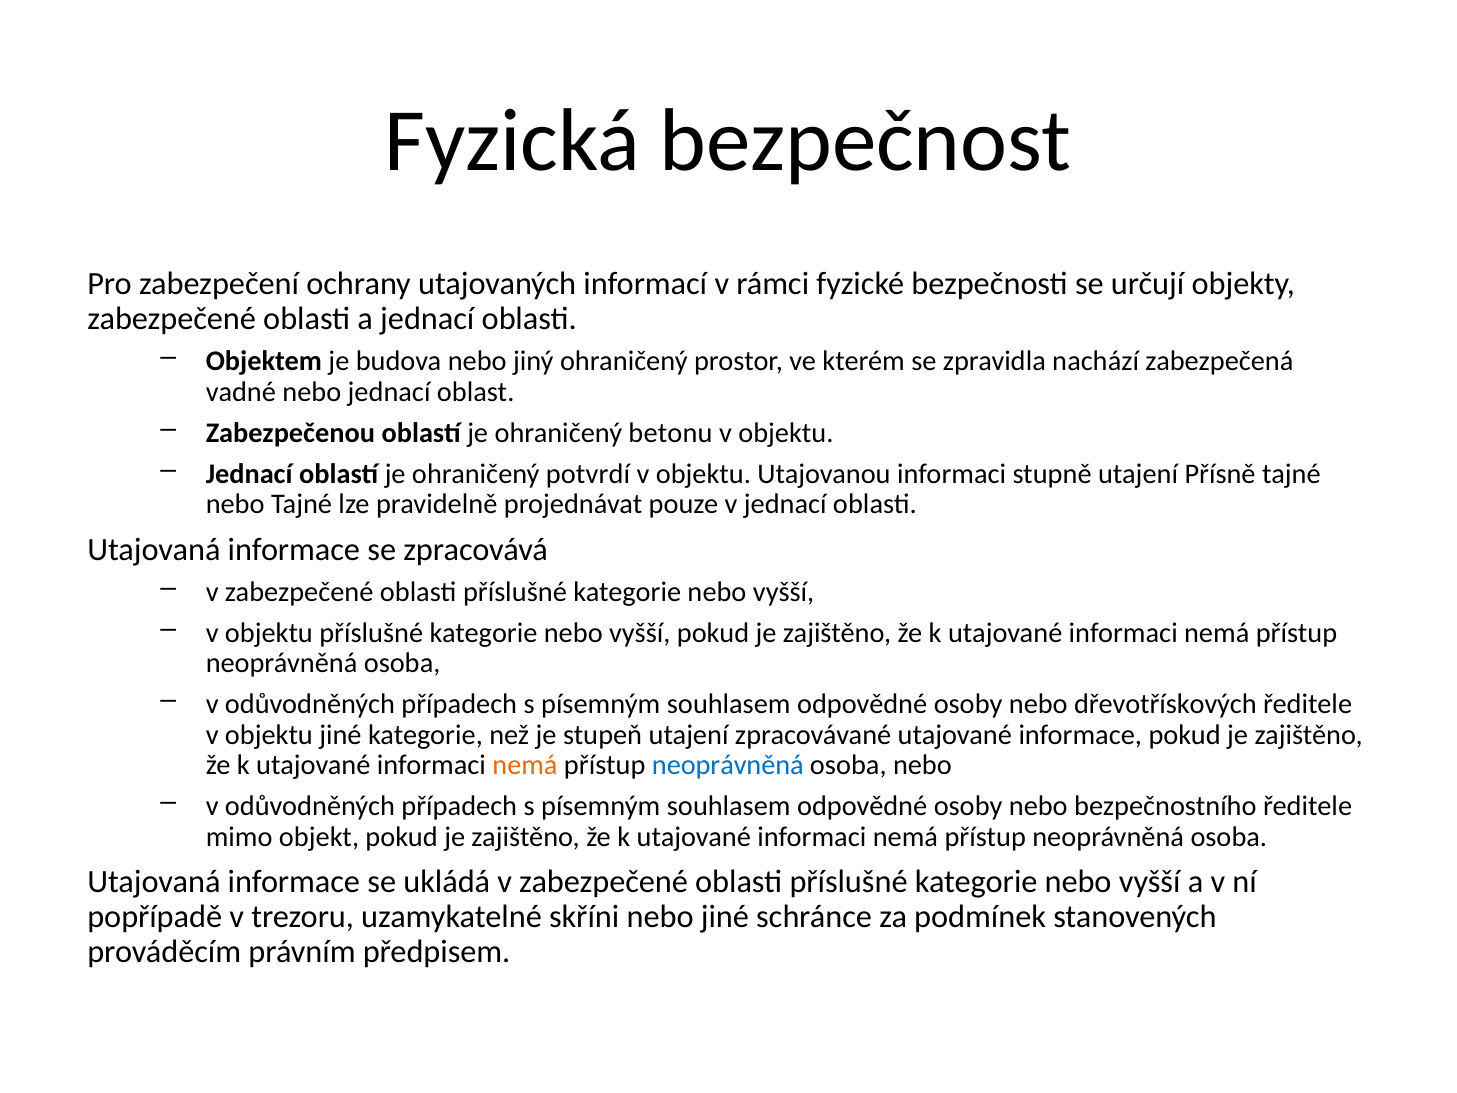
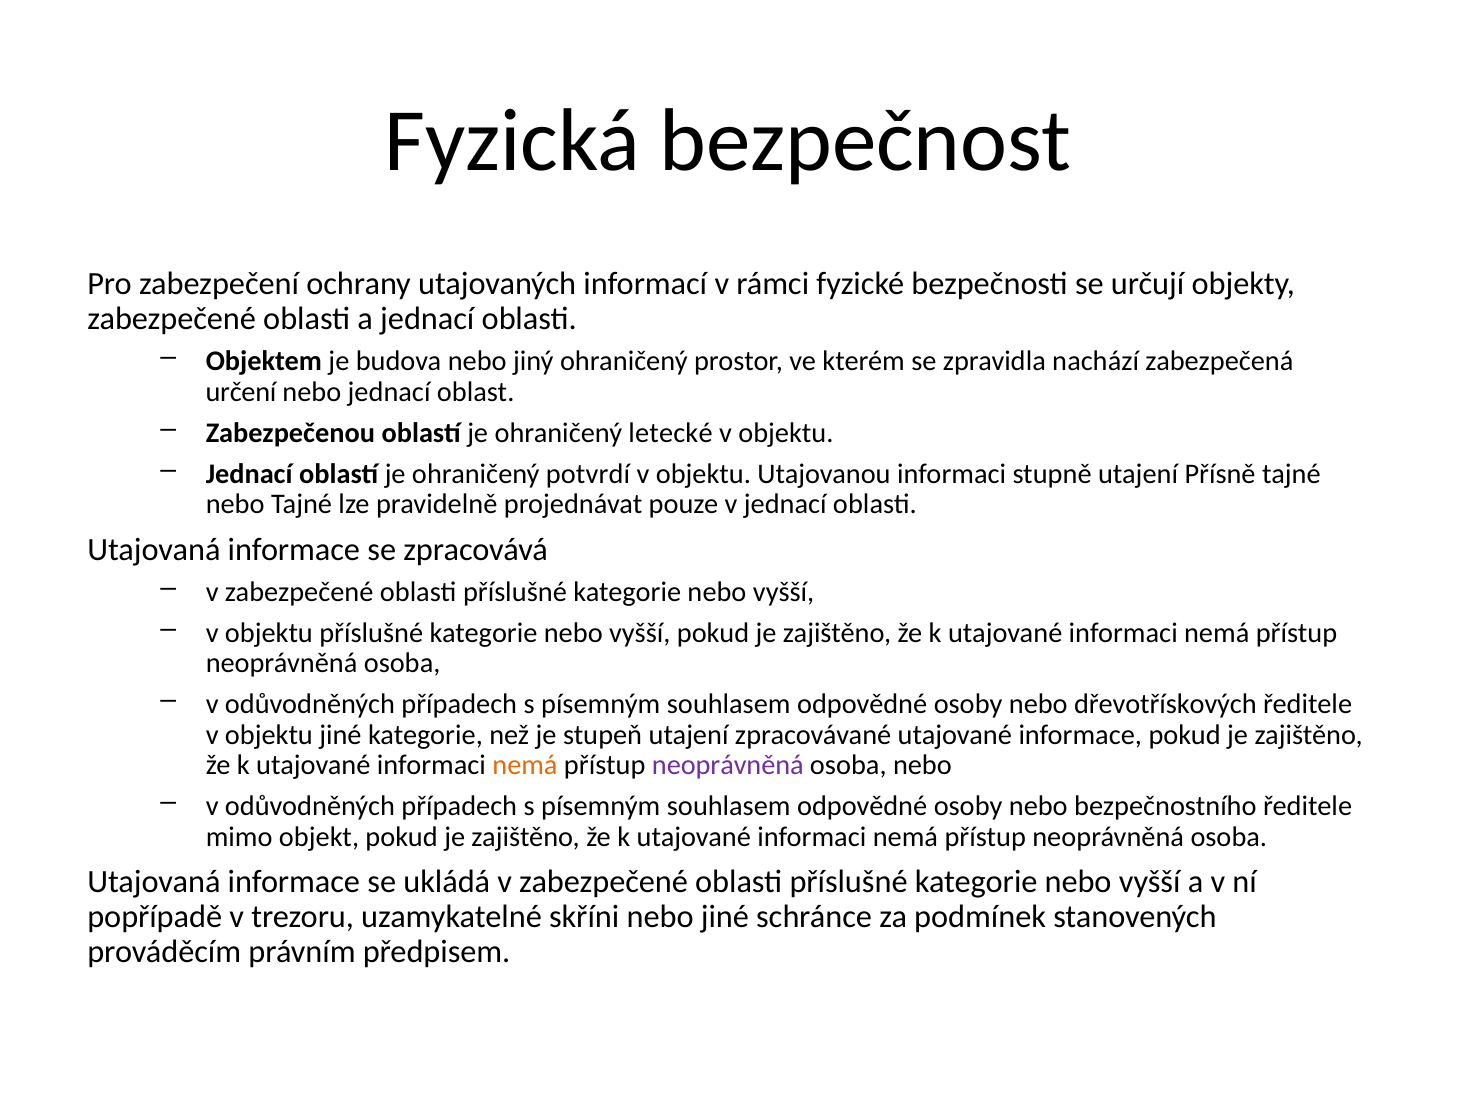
vadné: vadné -> určení (241, 392)
betonu: betonu -> letecké (671, 433)
neoprávněná colour: blue -> purple (728, 765)
